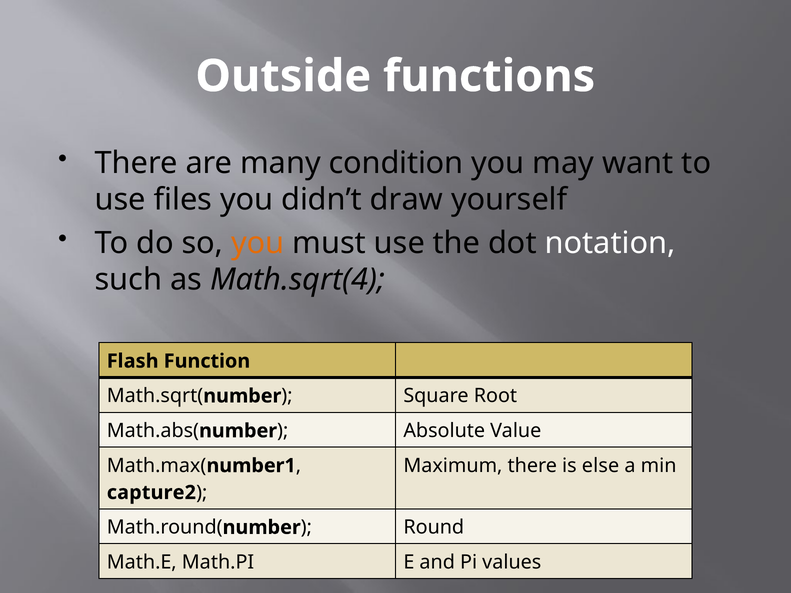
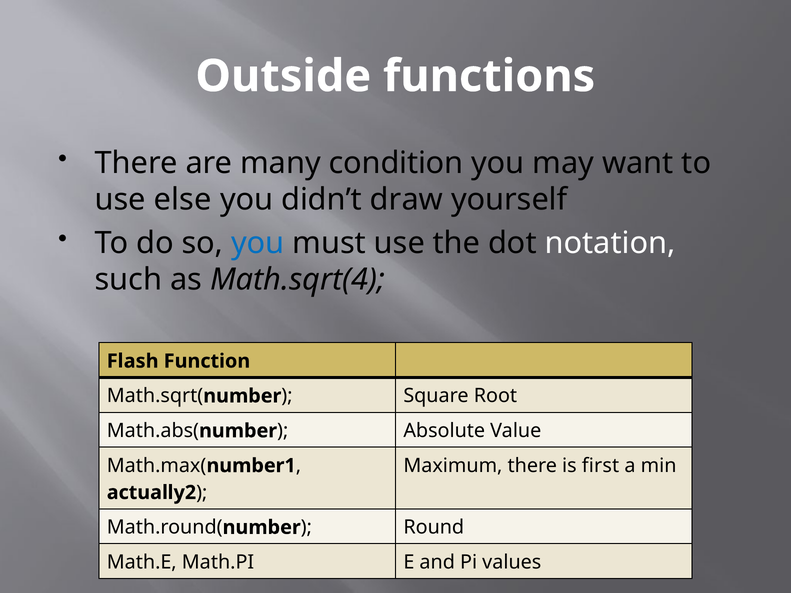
files: files -> else (183, 200)
you colour: orange -> blue (258, 243)
else: else -> first (600, 466)
capture2: capture2 -> actually2 (151, 493)
